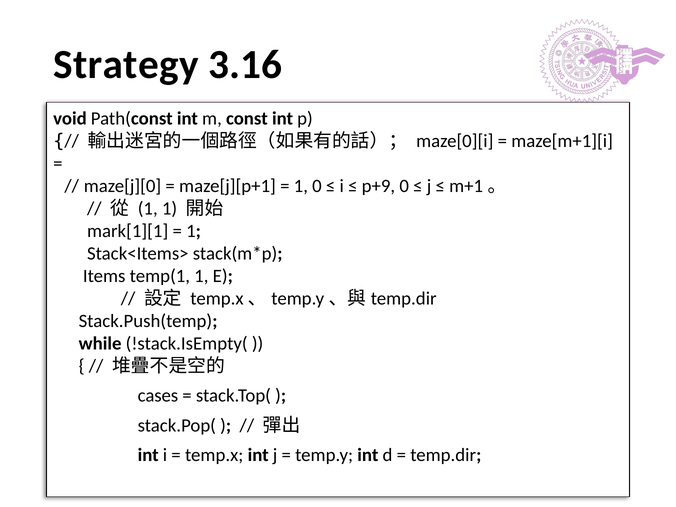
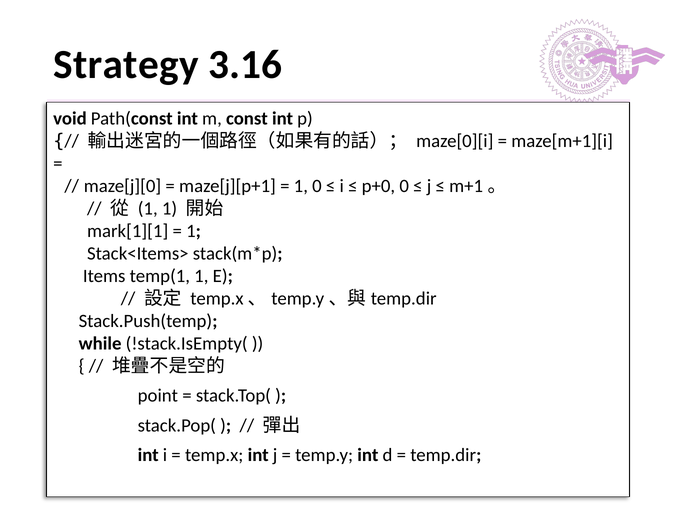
p+9: p+9 -> p+0 (378, 186)
cases: cases -> point (158, 396)
